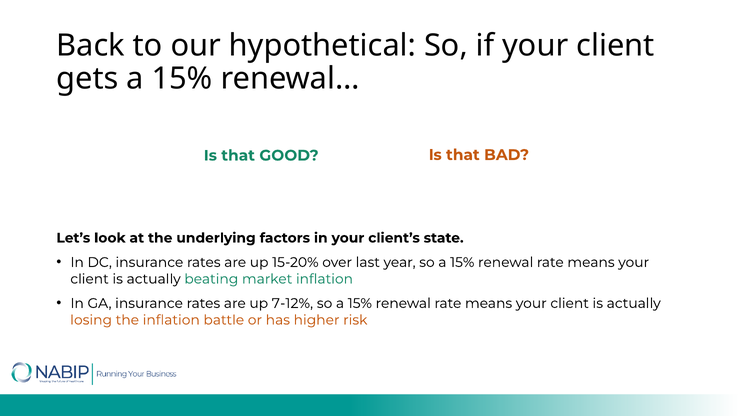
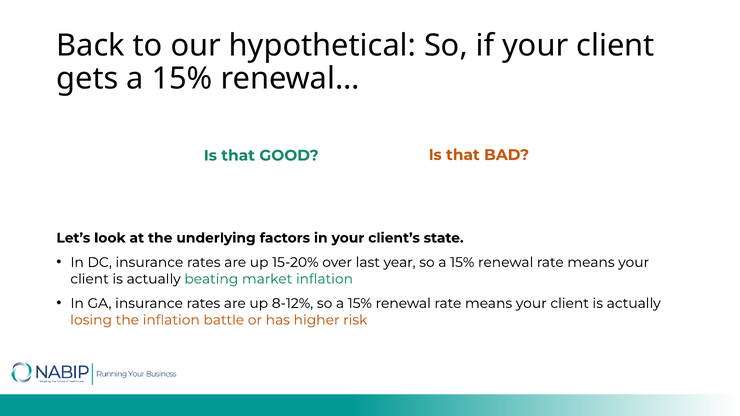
7-12%: 7-12% -> 8-12% (292, 304)
